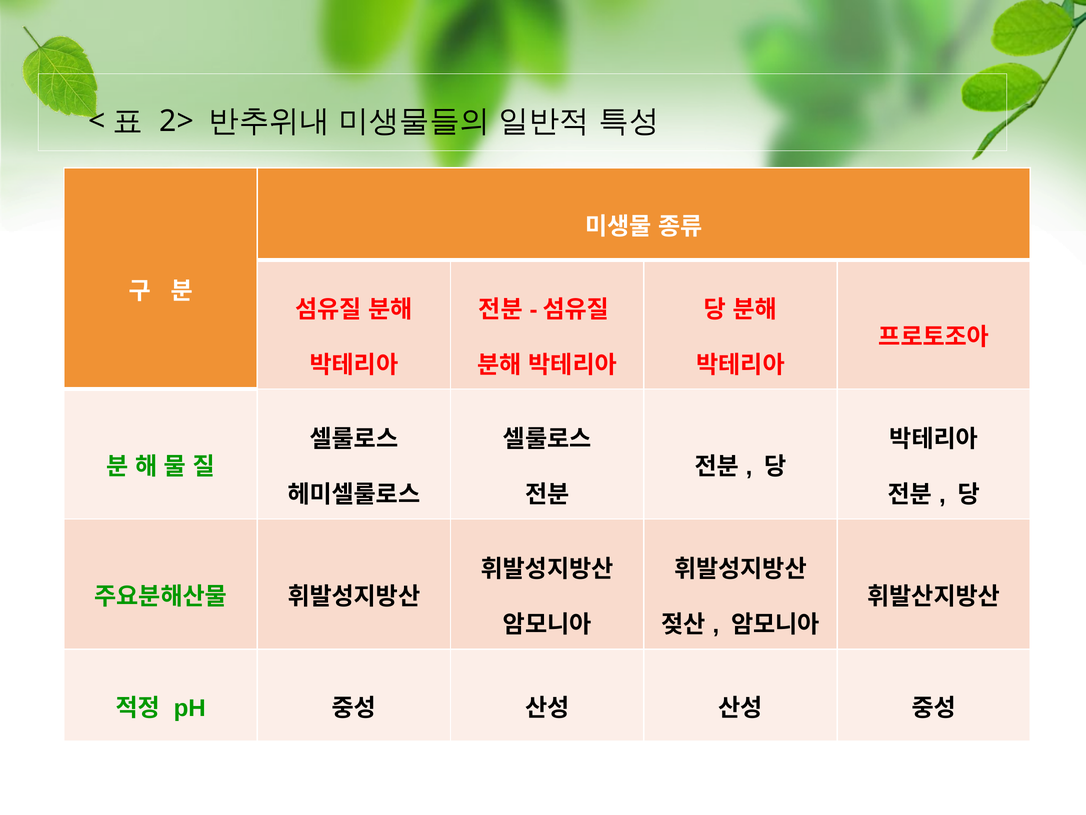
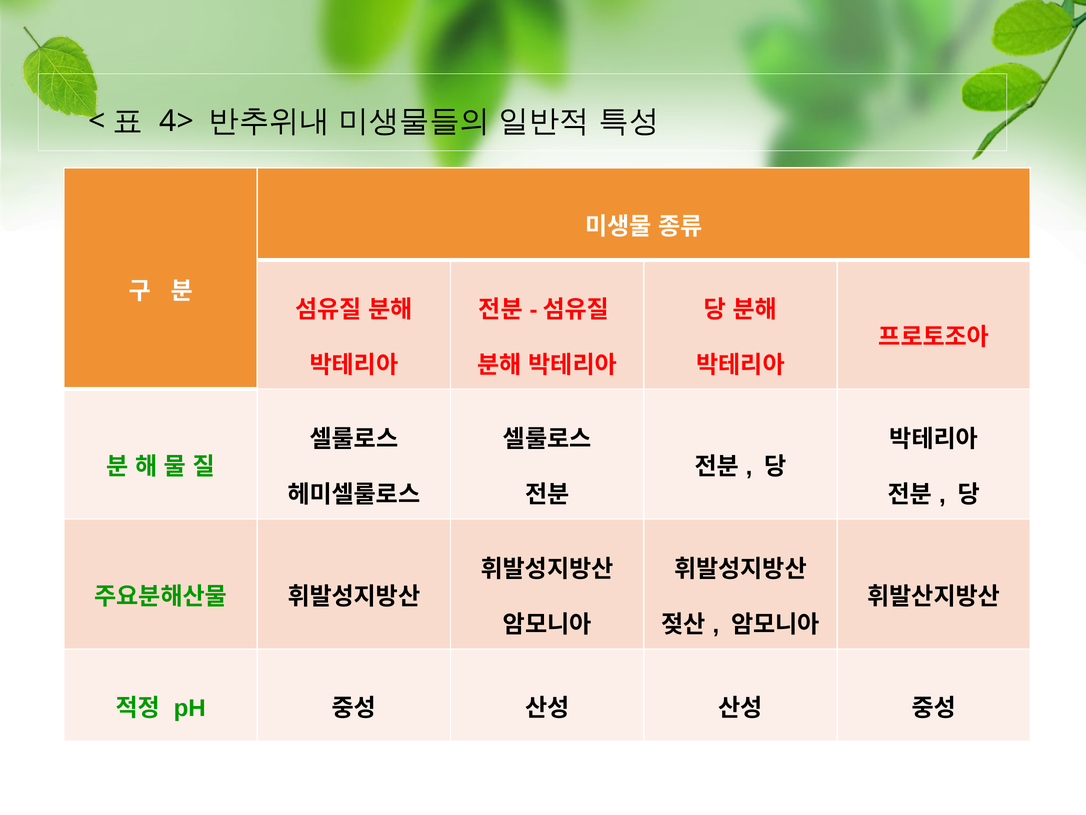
2>: 2> -> 4> (177, 121)
